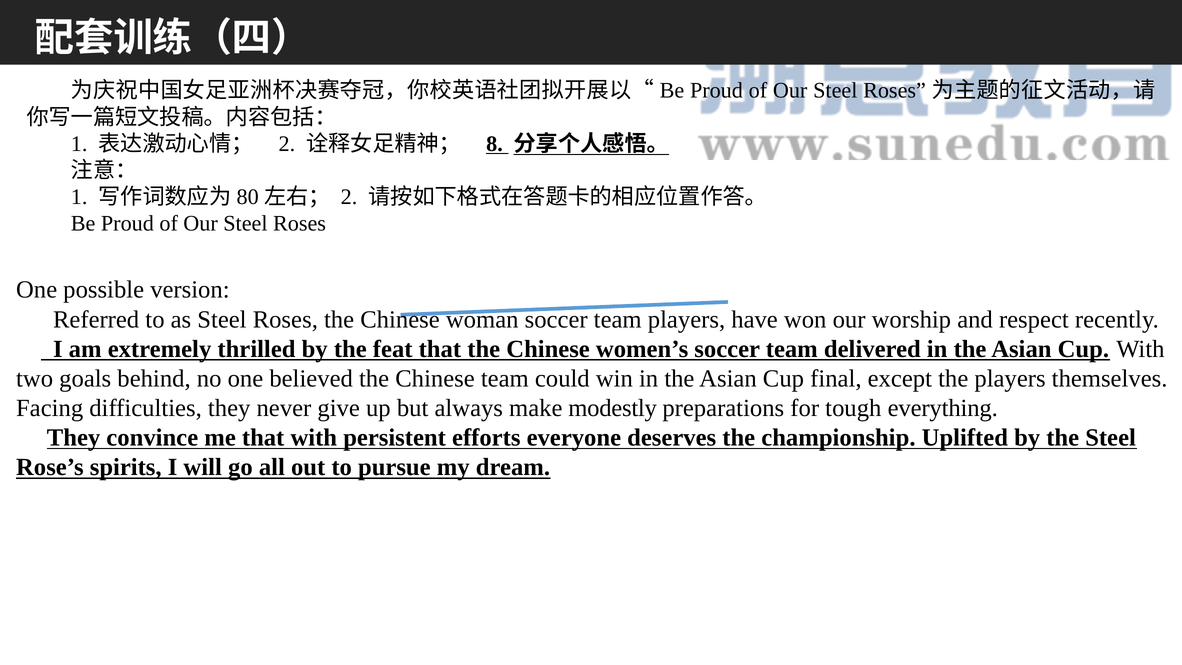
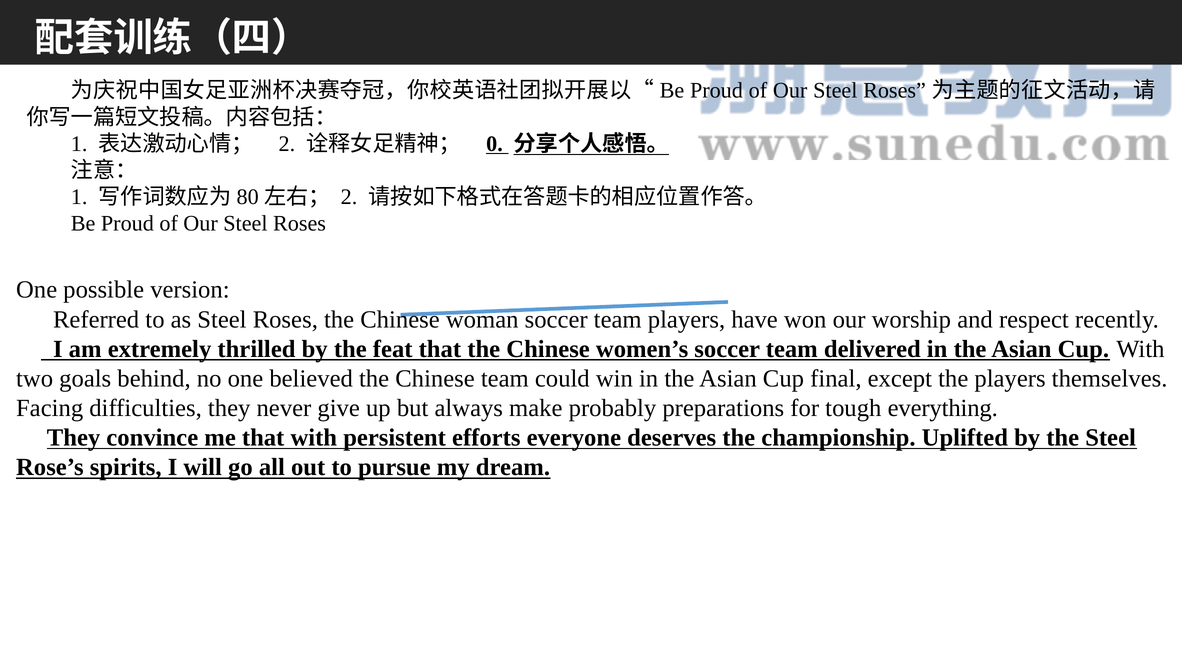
8: 8 -> 0 (495, 144)
modestly: modestly -> probably (612, 408)
